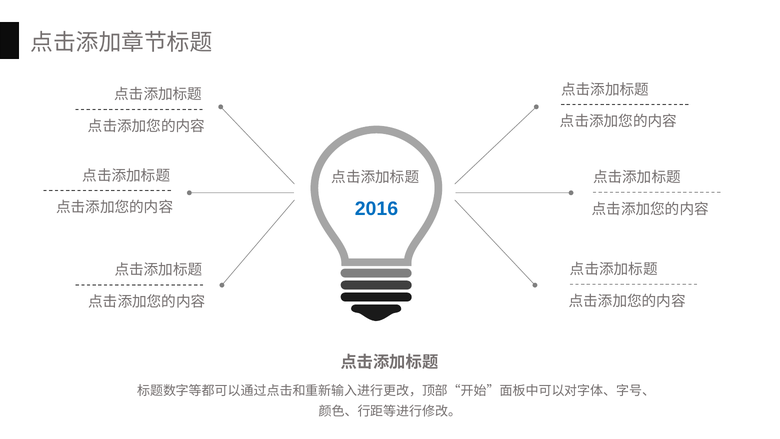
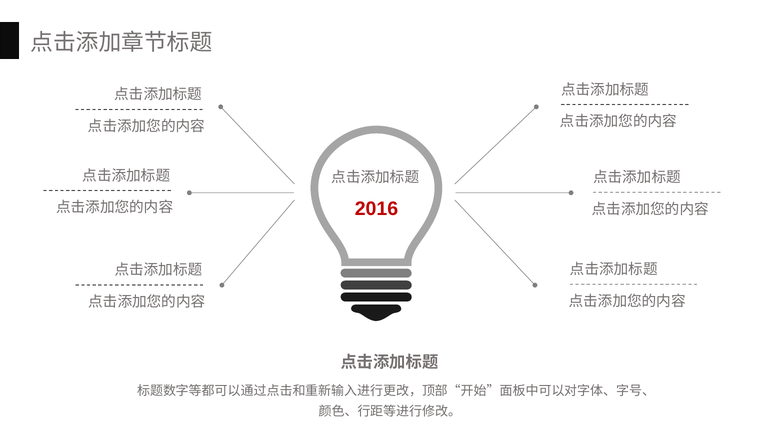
2016 colour: blue -> red (376, 209)
